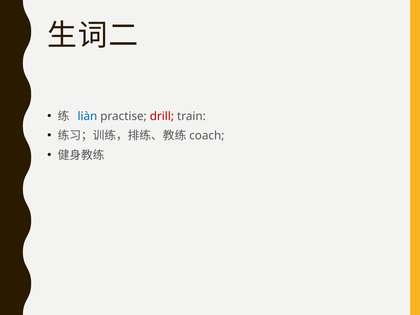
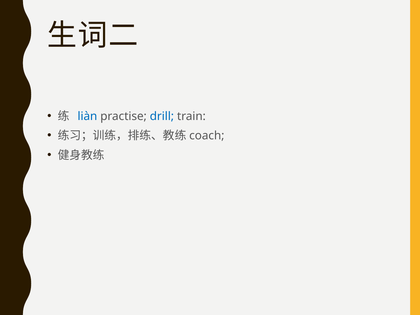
drill colour: red -> blue (162, 116)
